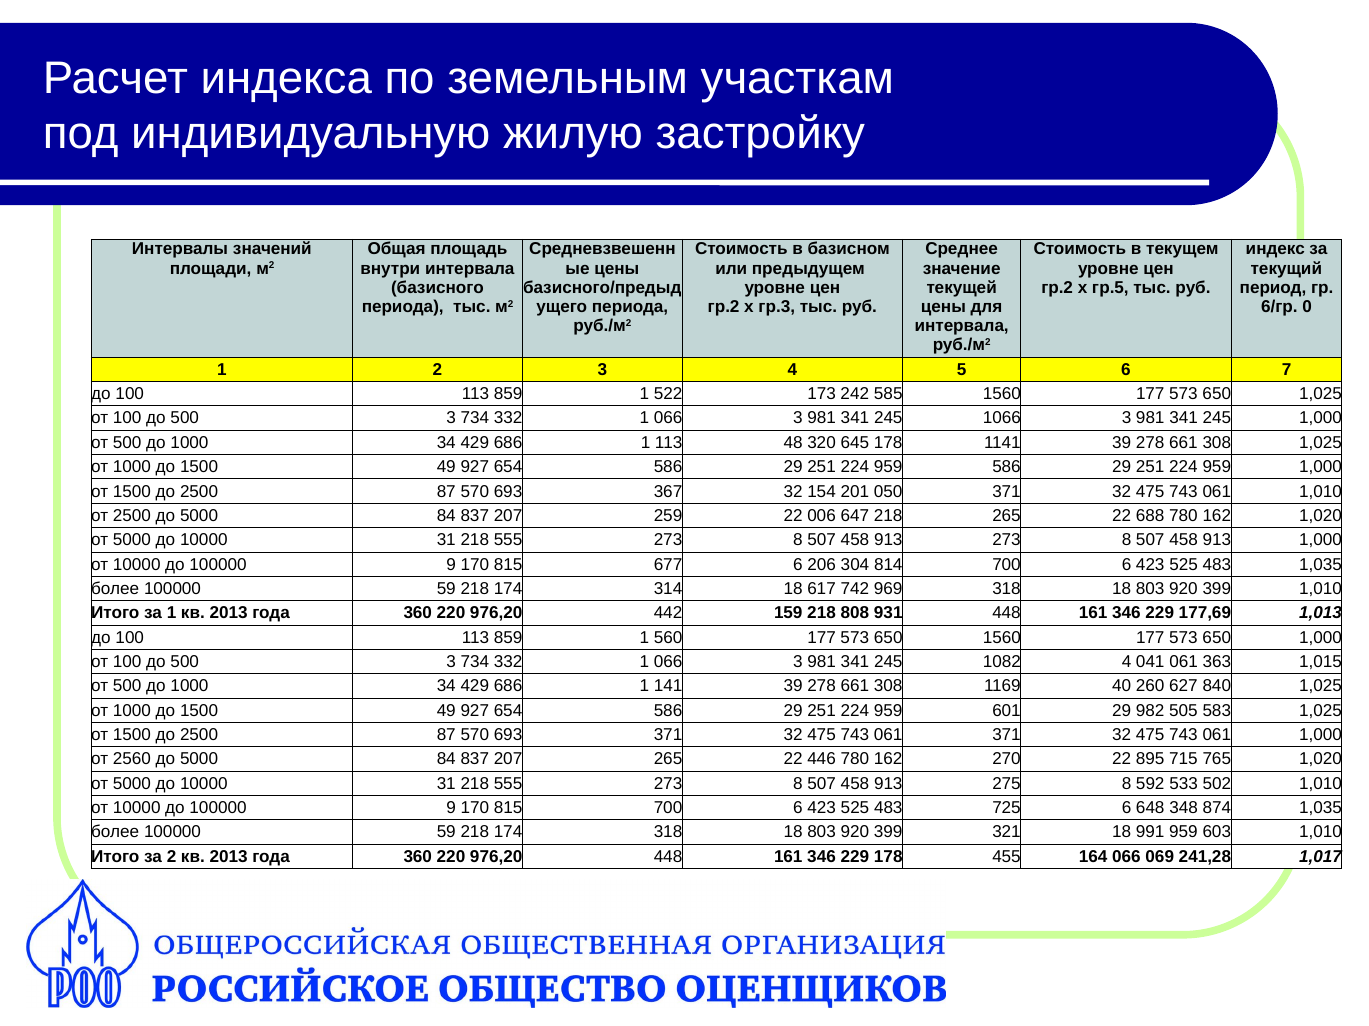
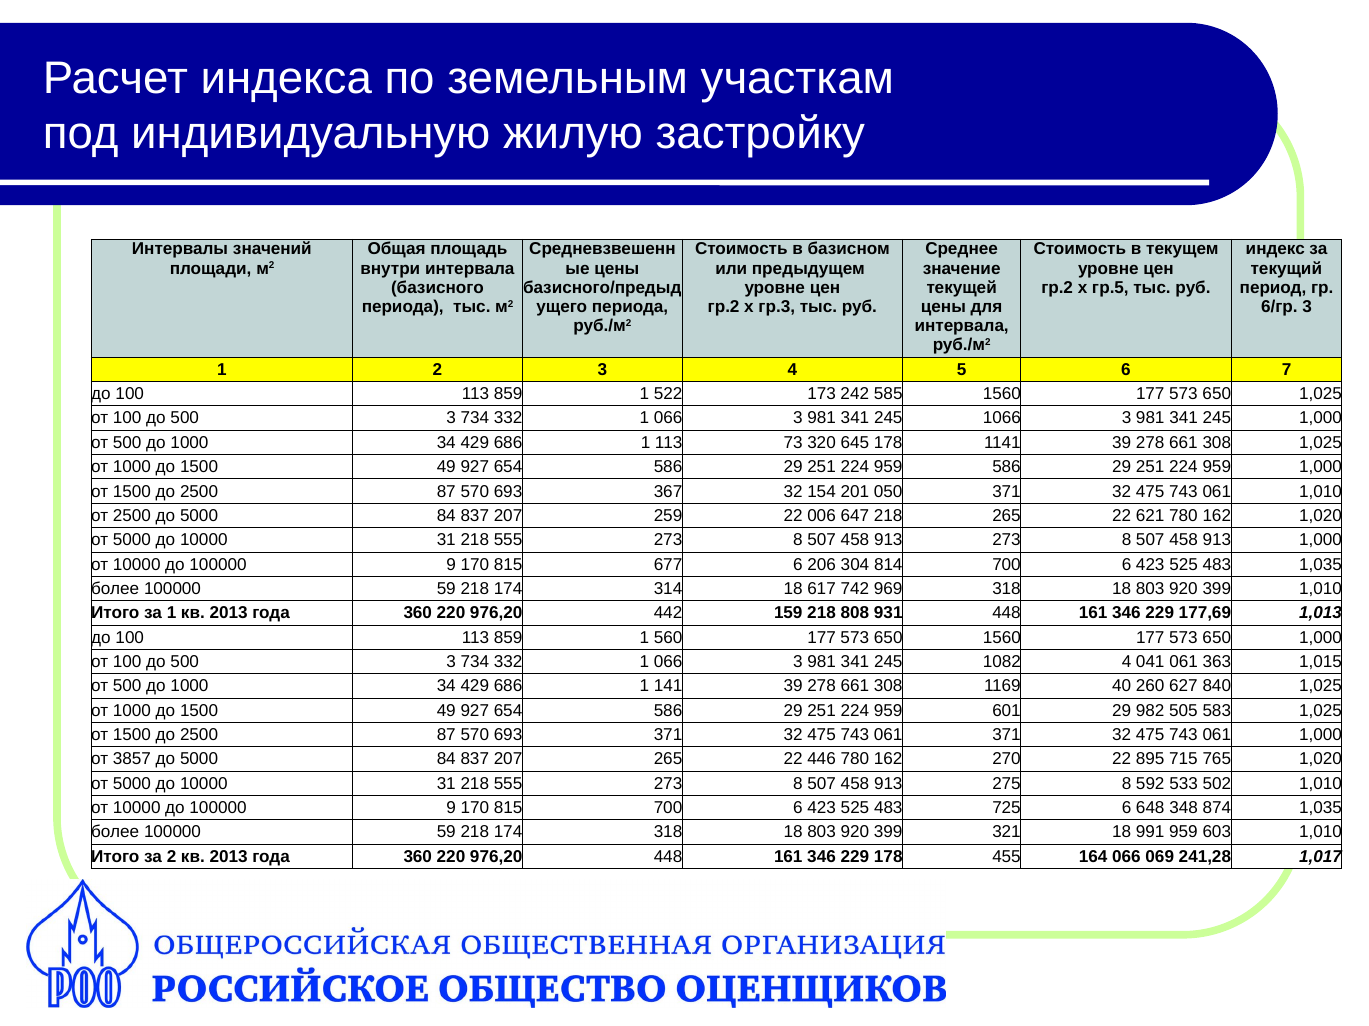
6/гр 0: 0 -> 3 (1307, 307)
48: 48 -> 73 (793, 443)
688: 688 -> 621 (1150, 516)
2560: 2560 -> 3857 (132, 760)
